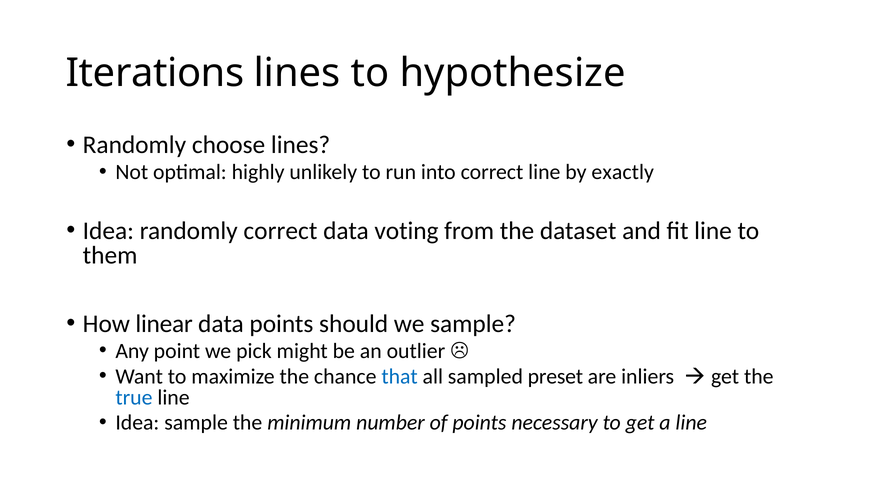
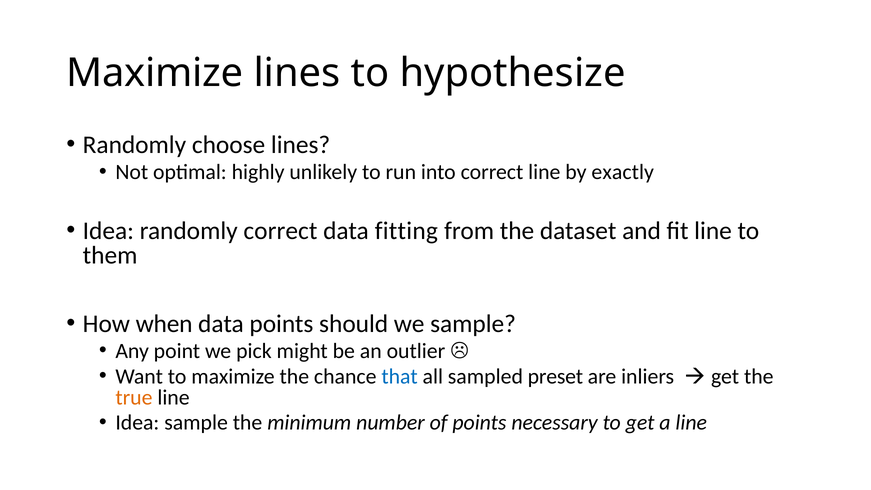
Iterations: Iterations -> Maximize (155, 73)
voting: voting -> fitting (406, 231)
linear: linear -> when (164, 324)
true colour: blue -> orange (134, 397)
